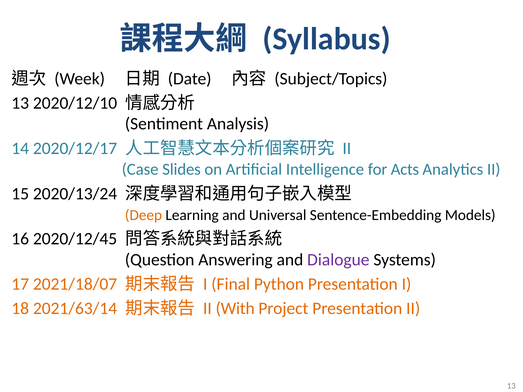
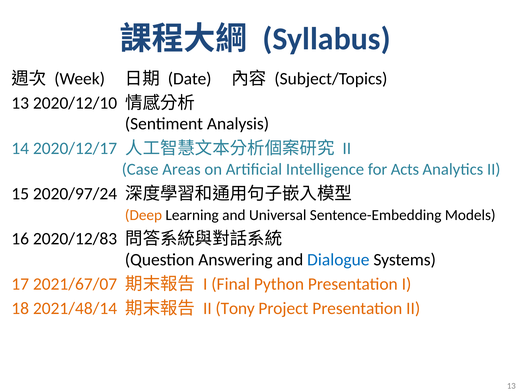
Slides: Slides -> Areas (181, 170)
2020/13/24: 2020/13/24 -> 2020/97/24 (75, 194)
2020/12/45: 2020/12/45 -> 2020/12/83 (75, 239)
Dialogue colour: purple -> blue (338, 260)
2021/18/07: 2021/18/07 -> 2021/67/07 (75, 284)
2021/63/14: 2021/63/14 -> 2021/48/14 (75, 309)
With: With -> Tony (235, 309)
